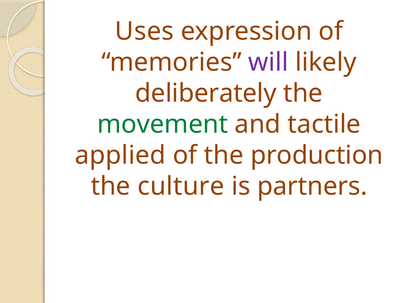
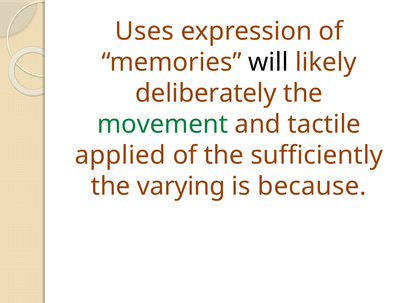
will colour: purple -> black (268, 62)
production: production -> sufficiently (317, 155)
culture: culture -> varying (181, 186)
partners: partners -> because (312, 186)
